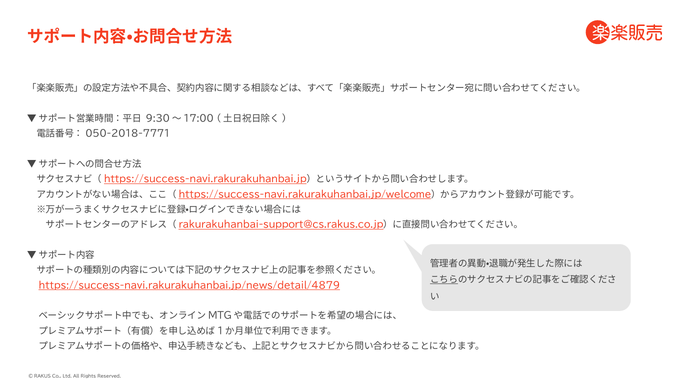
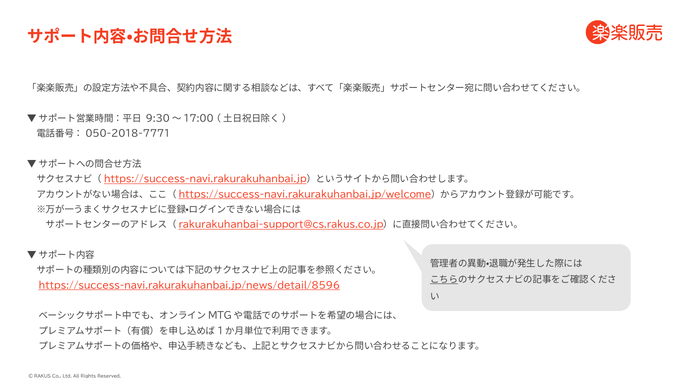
https://success-navi.rakurakuhanbai.jp/news/detail/4879: https://success-navi.rakurakuhanbai.jp/news/detail/4879 -> https://success-navi.rakurakuhanbai.jp/news/detail/8596 (189, 285)
